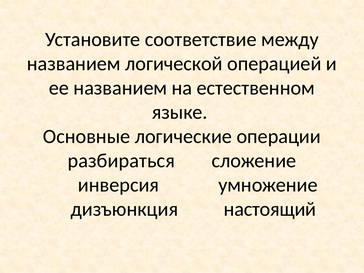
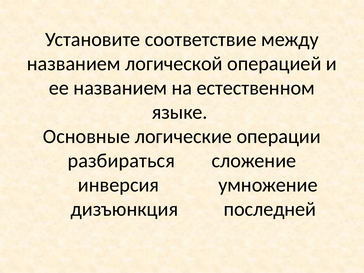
настоящий: настоящий -> последней (270, 209)
